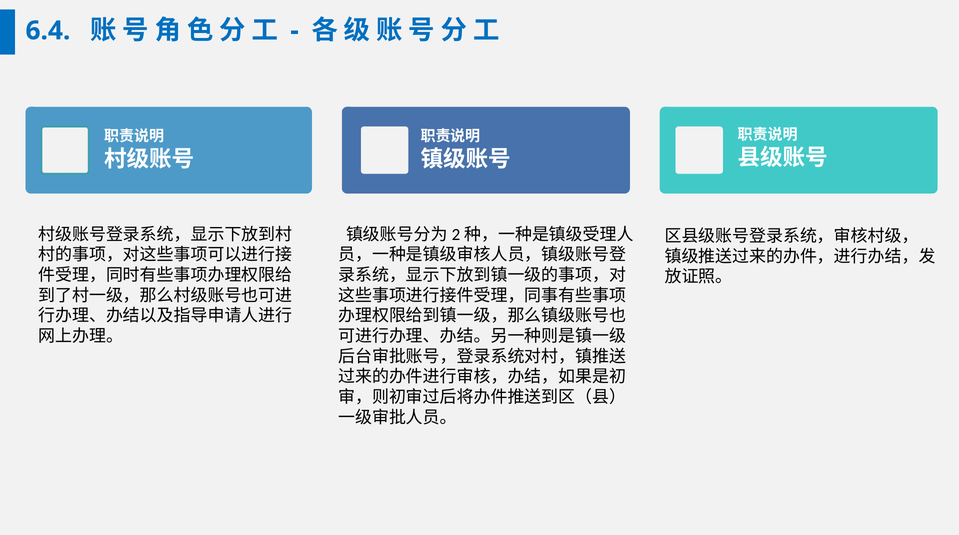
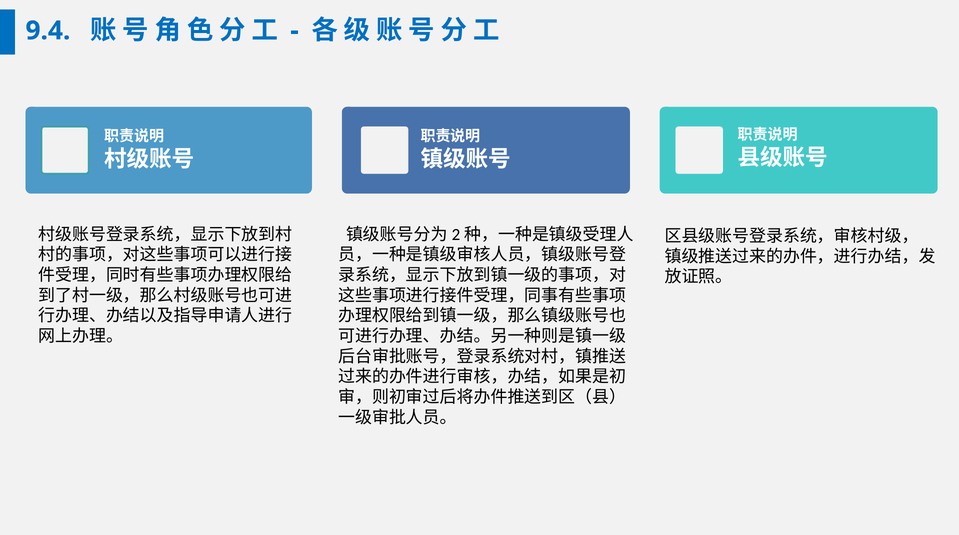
6.4: 6.4 -> 9.4 (48, 31)
